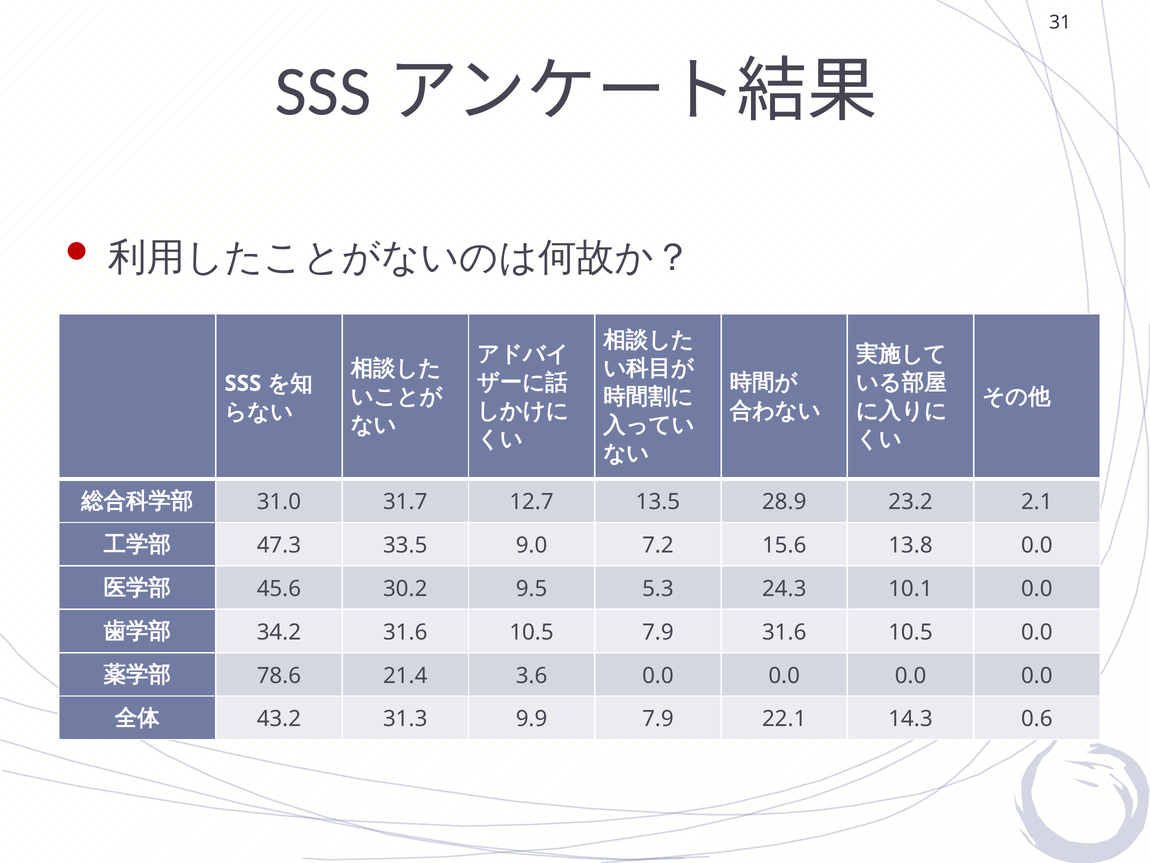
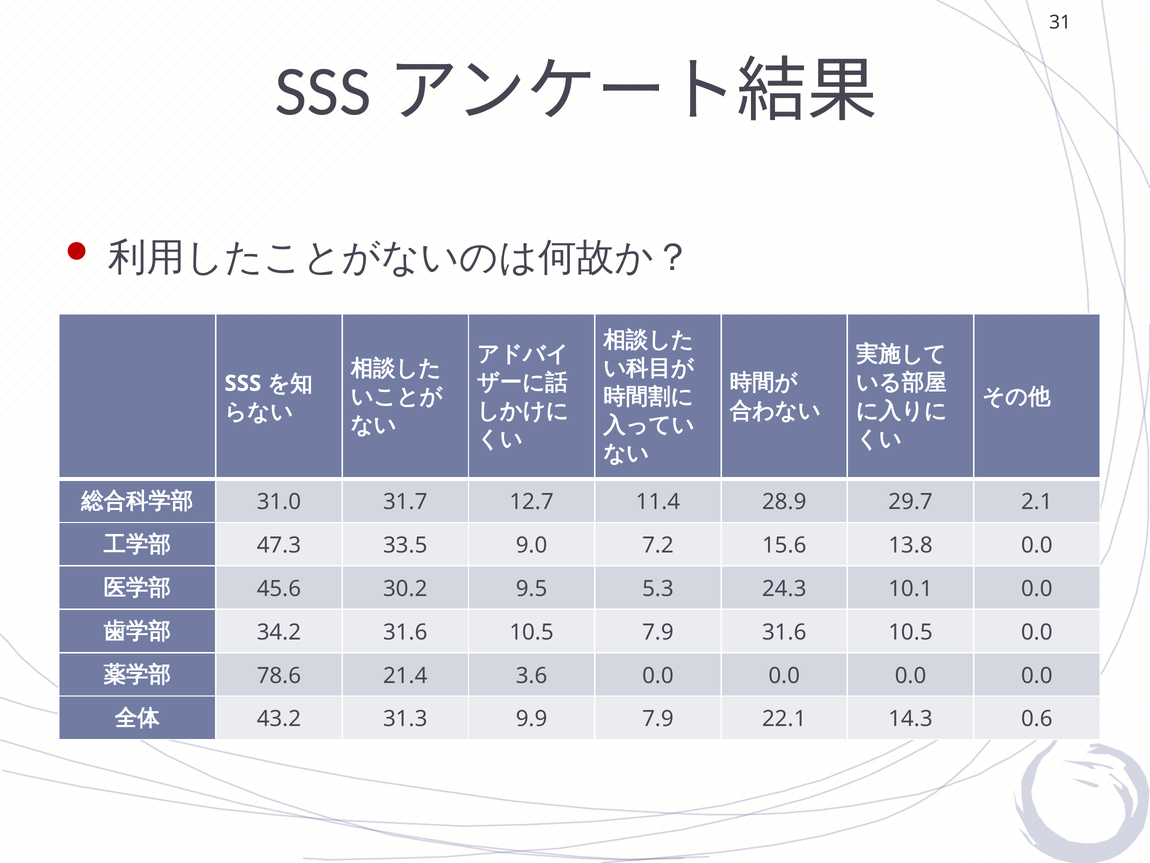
13.5: 13.5 -> 11.4 (658, 502)
23.2: 23.2 -> 29.7 (911, 502)
